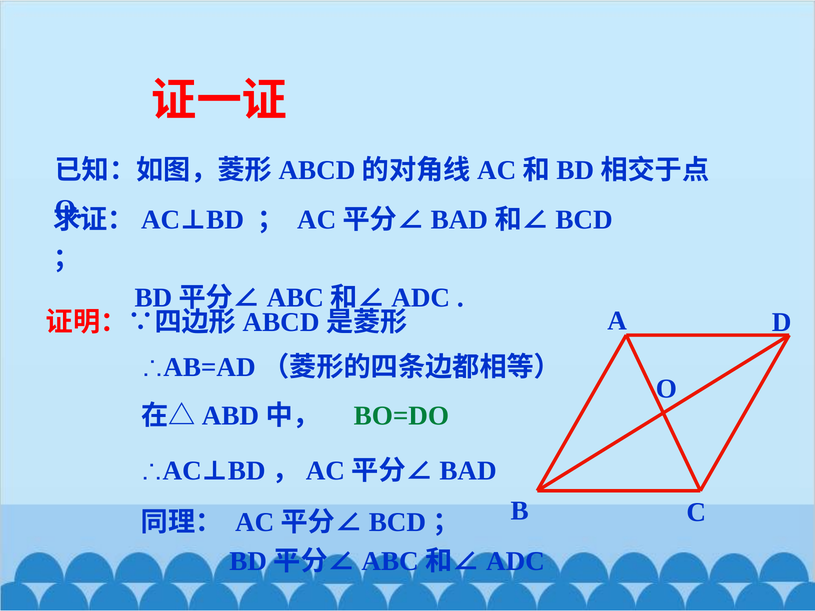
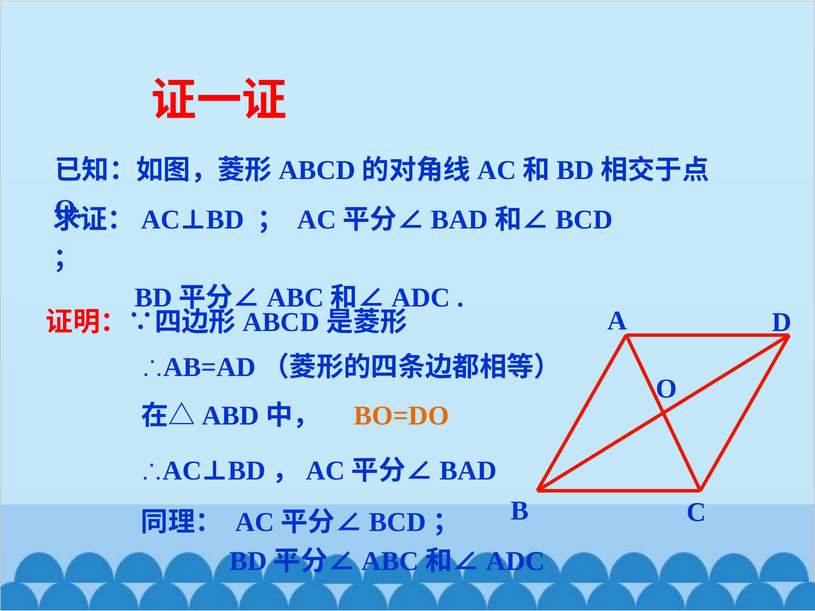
BO=DO colour: green -> orange (401, 416)
